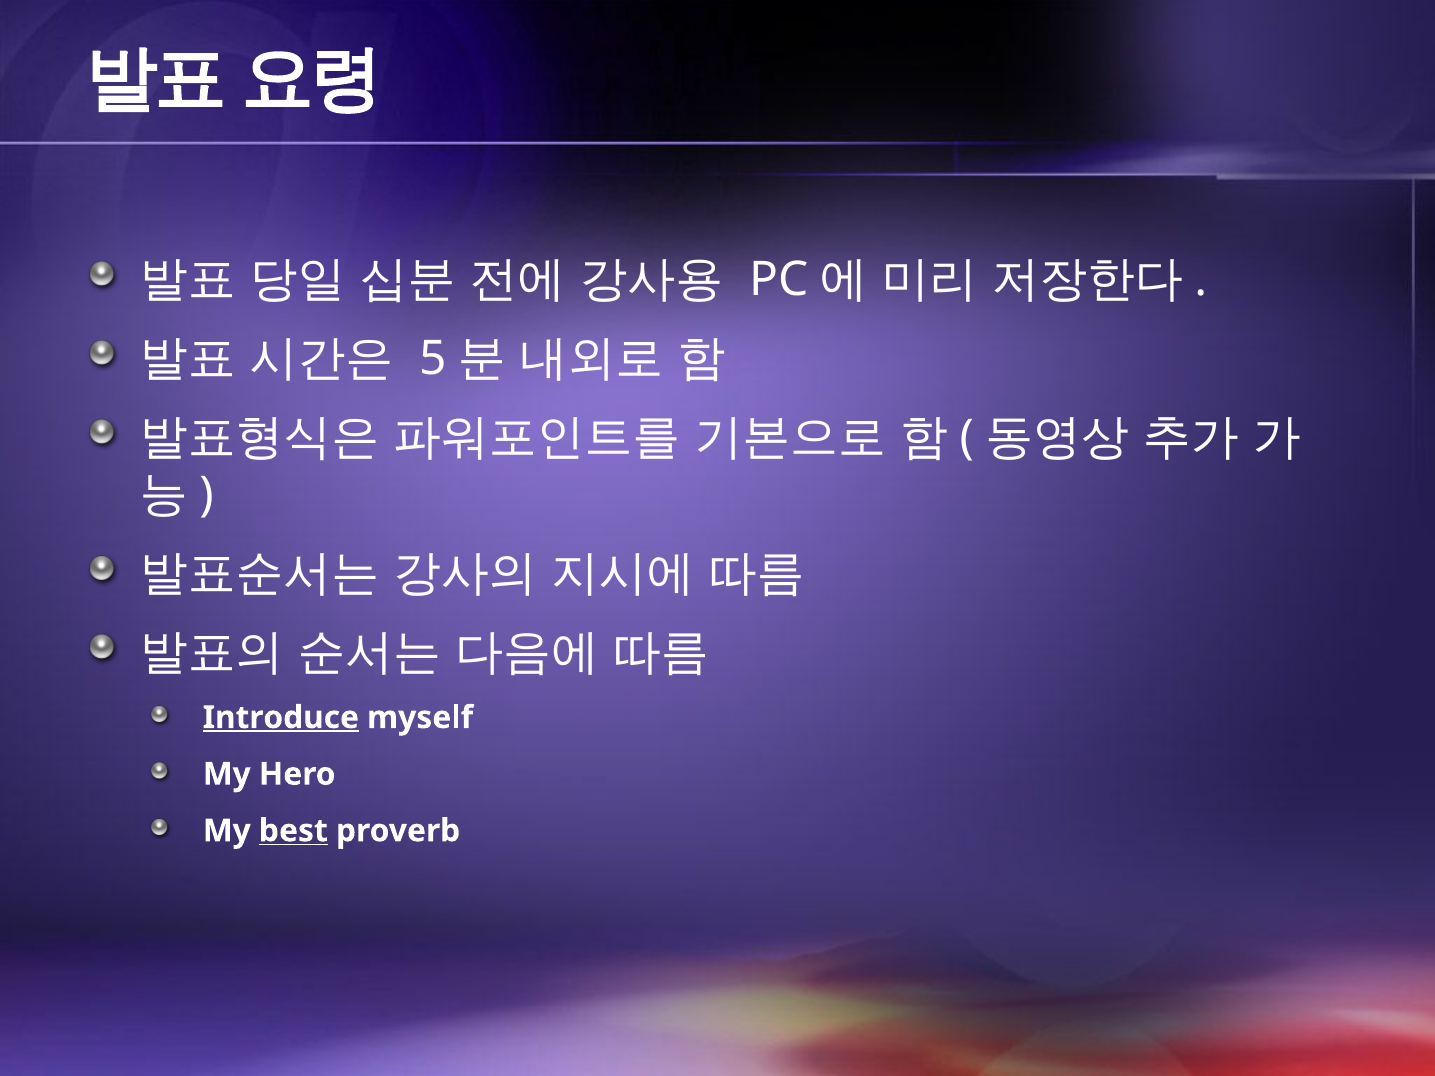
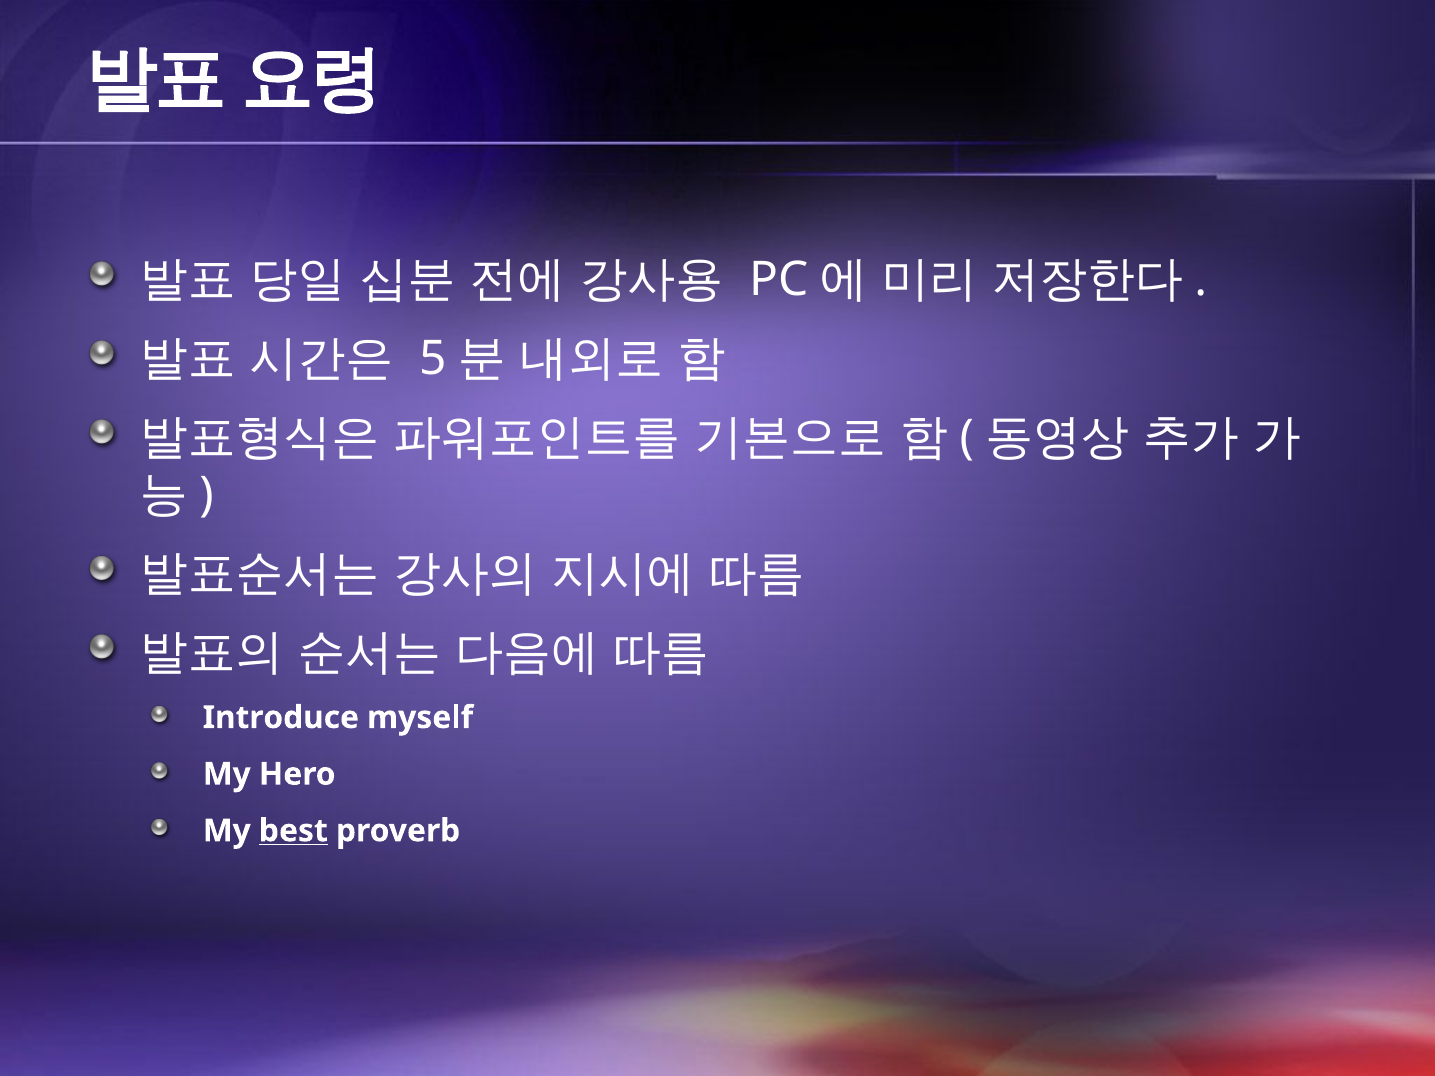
Introduce underline: present -> none (281, 718)
